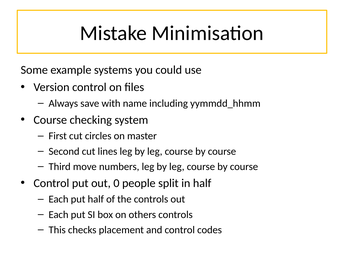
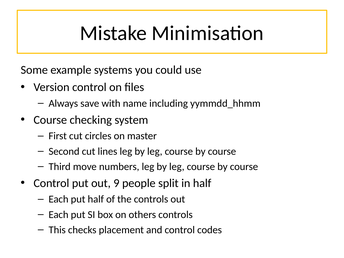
0: 0 -> 9 (116, 183)
